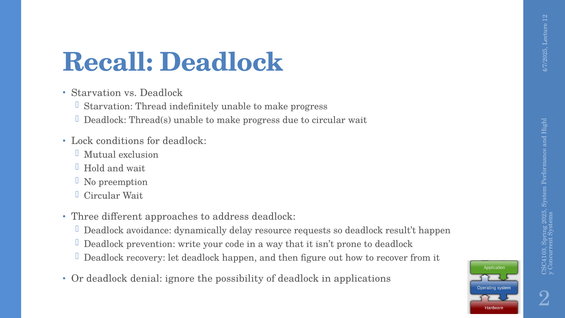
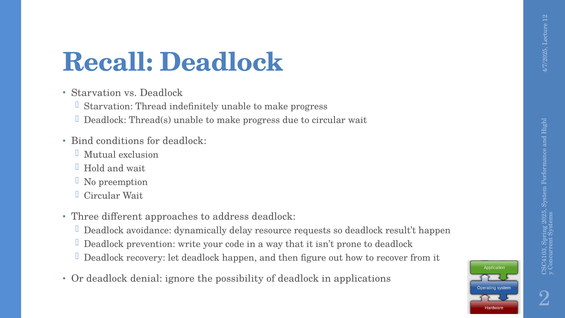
Lock: Lock -> Bind (82, 141)
